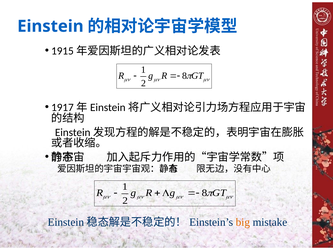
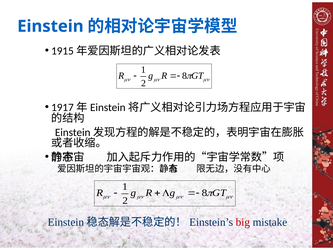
big colour: orange -> red (243, 222)
